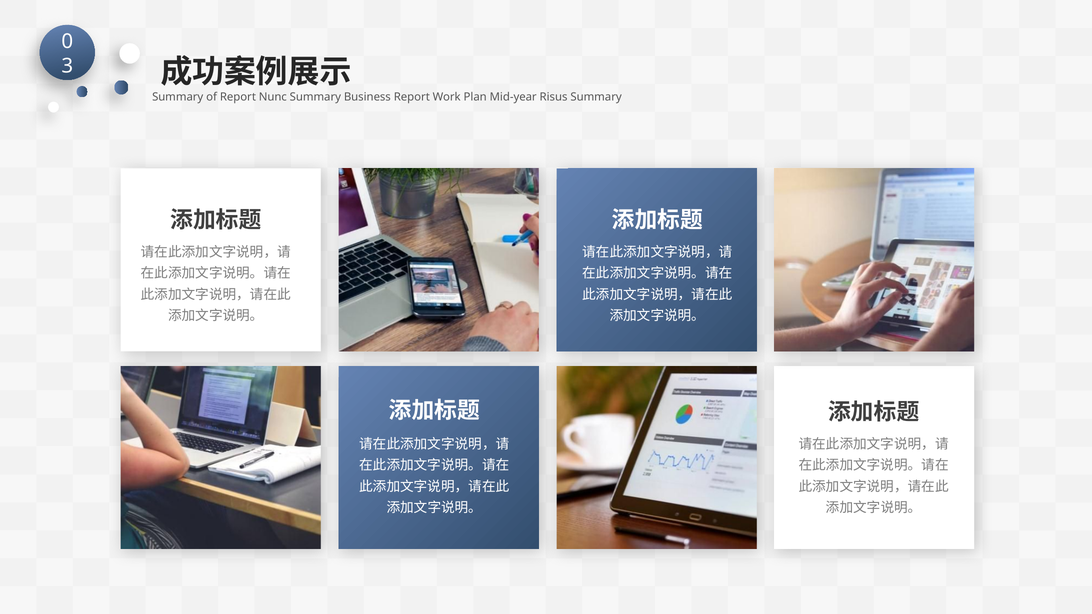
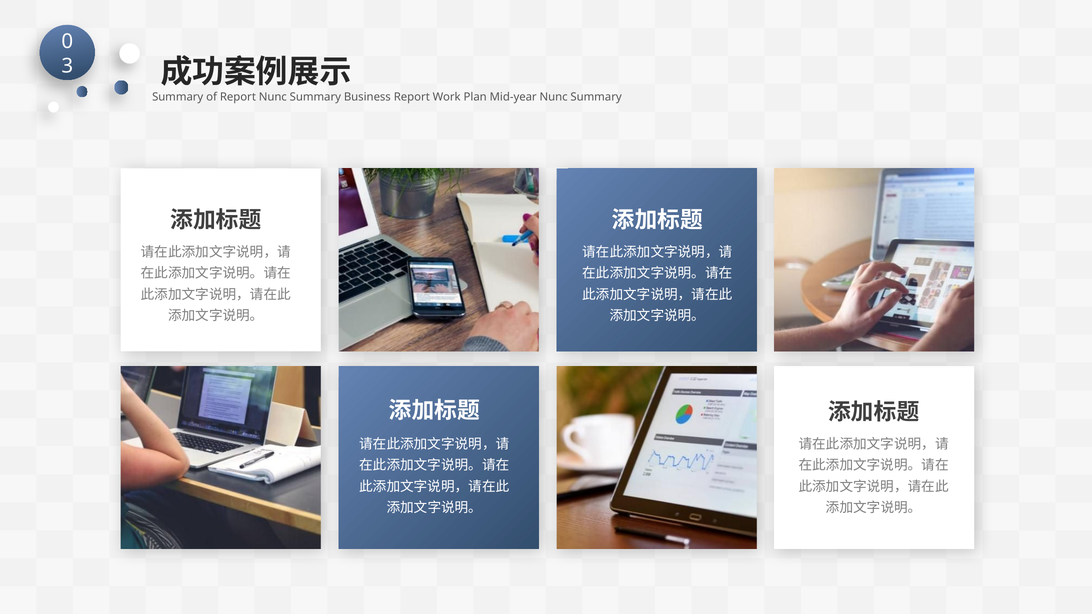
Mid-year Risus: Risus -> Nunc (554, 97)
